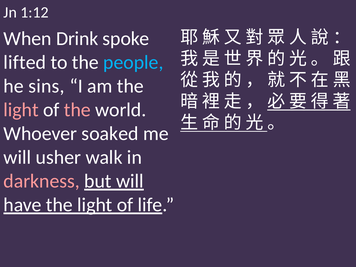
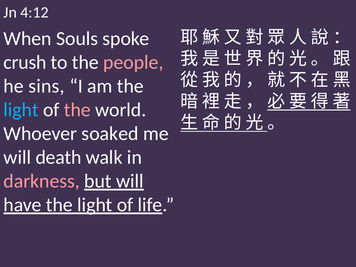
1:12: 1:12 -> 4:12 (35, 12)
Drink: Drink -> Souls (77, 39)
lifted: lifted -> crush (25, 62)
people colour: light blue -> pink (133, 62)
light colour: pink -> light blue (21, 110)
usher: usher -> death (58, 157)
